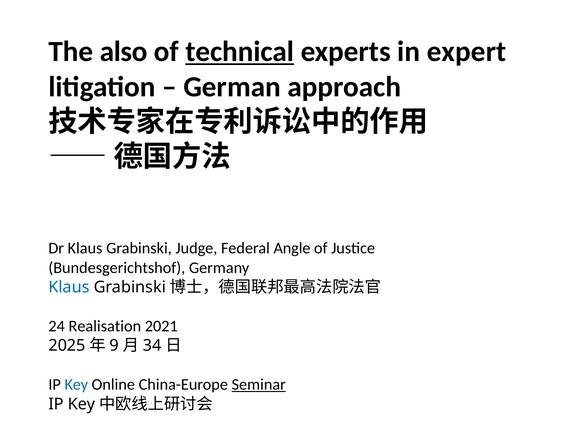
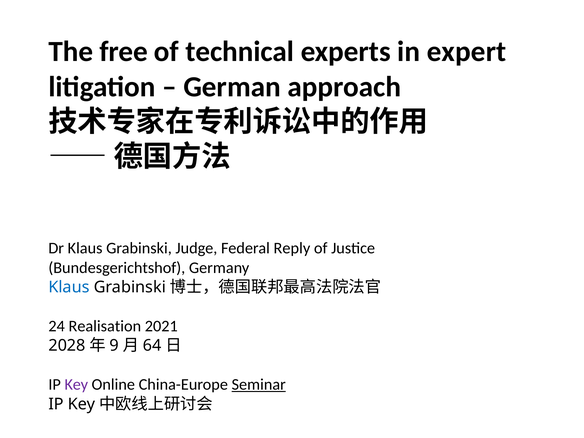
also: also -> free (124, 52)
technical underline: present -> none (240, 52)
Angle: Angle -> Reply (292, 248)
2025: 2025 -> 2028 (67, 346)
34: 34 -> 64 (152, 346)
Key colour: blue -> purple (76, 385)
